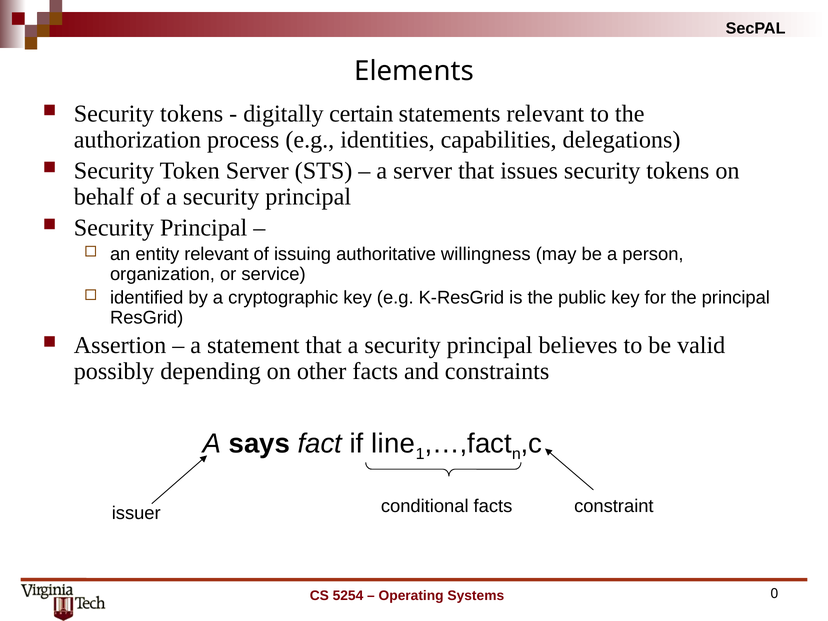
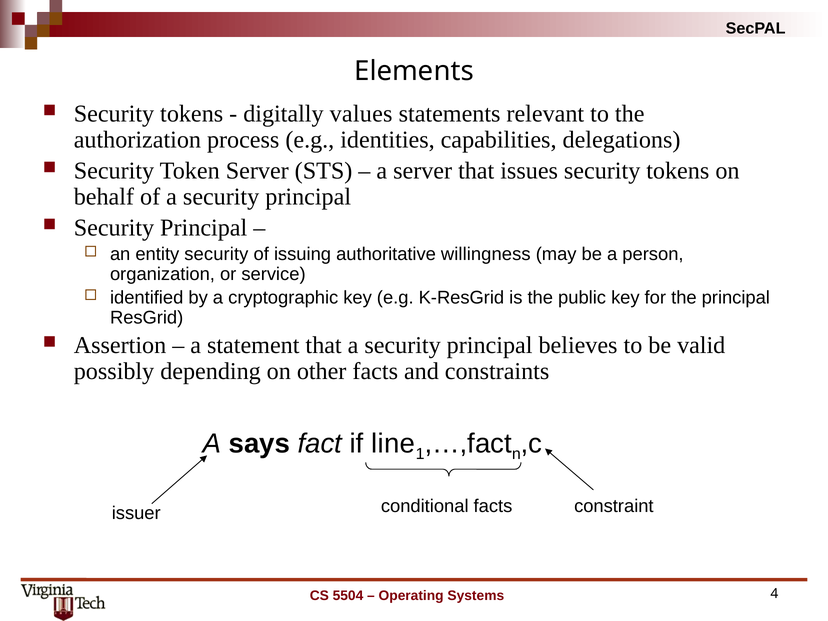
certain: certain -> values (361, 114)
entity relevant: relevant -> security (216, 254)
5254: 5254 -> 5504 (348, 596)
0: 0 -> 4 (774, 594)
